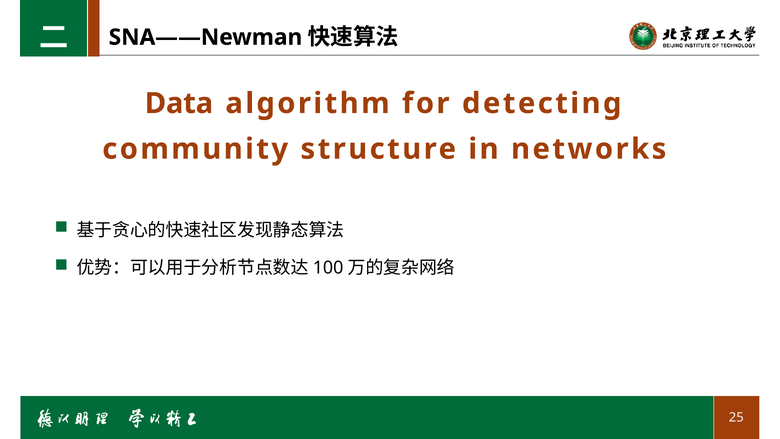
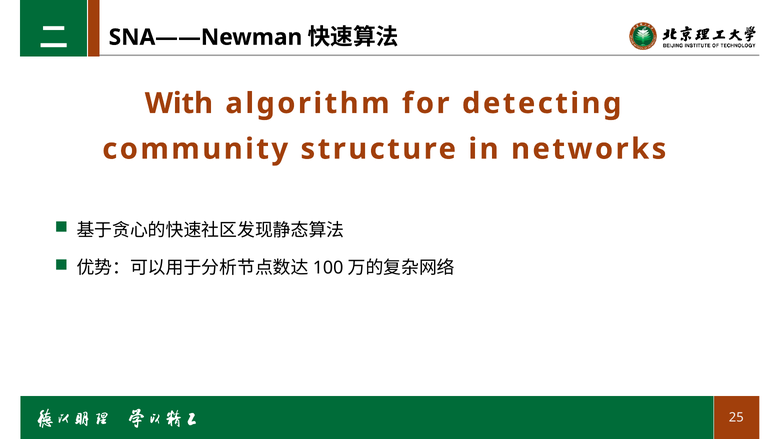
Data: Data -> With (179, 103)
